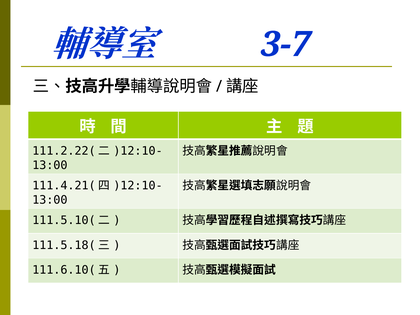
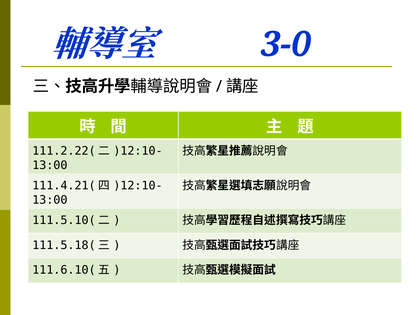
3-7: 3-7 -> 3-0 (286, 44)
